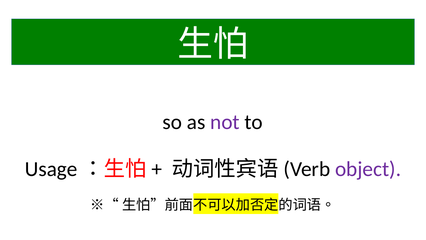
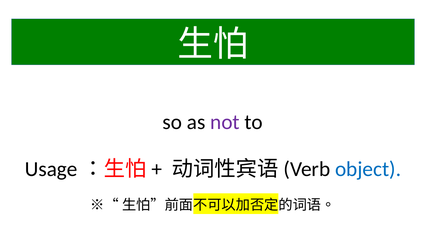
object colour: purple -> blue (368, 169)
